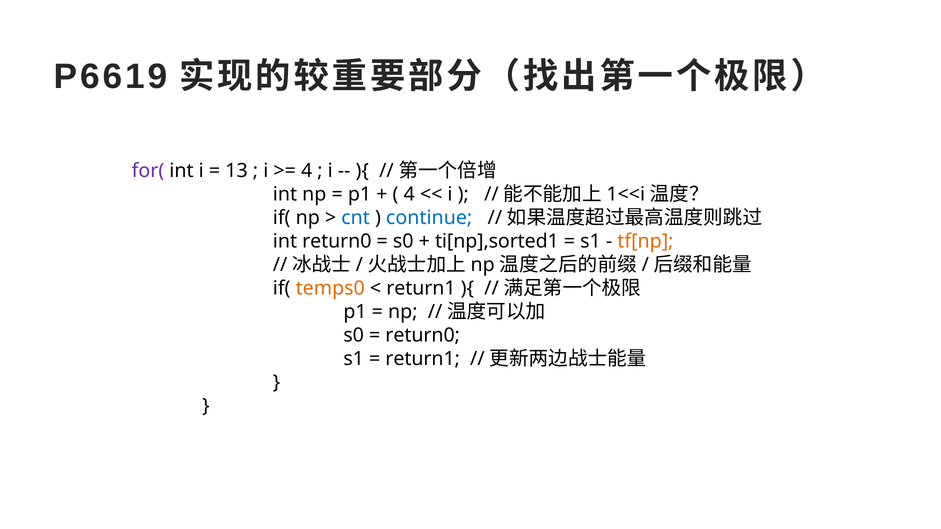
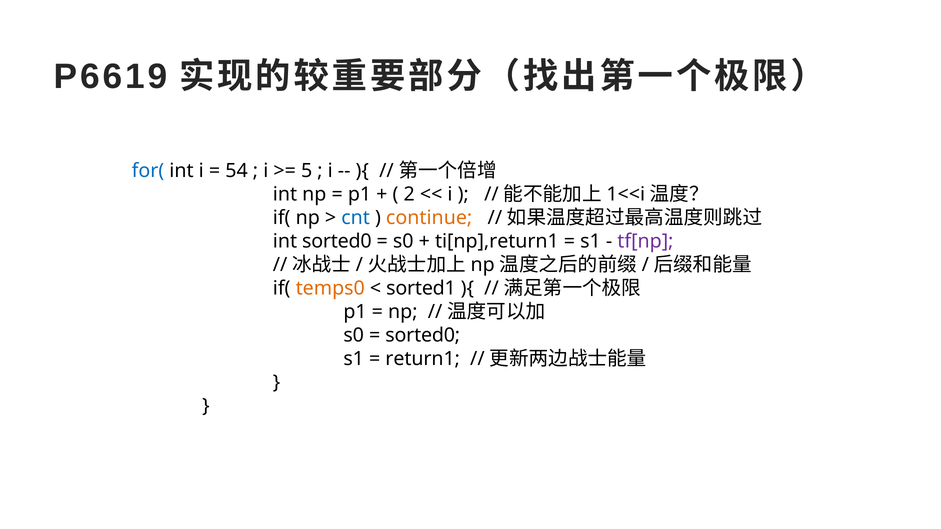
for( colour: purple -> blue (148, 171)
13: 13 -> 54 (237, 171)
4: 4 -> 5 (307, 171)
4: 4 -> 2 (409, 194)
continue colour: blue -> orange (429, 218)
int return0: return0 -> sorted0 (337, 241)
ti[np],sorted1: ti[np],sorted1 -> ti[np],return1 (497, 241)
tf[np colour: orange -> purple (645, 241)
return1: return1 -> sorted1 (421, 289)
return0: return0 -> sorted0 (423, 336)
